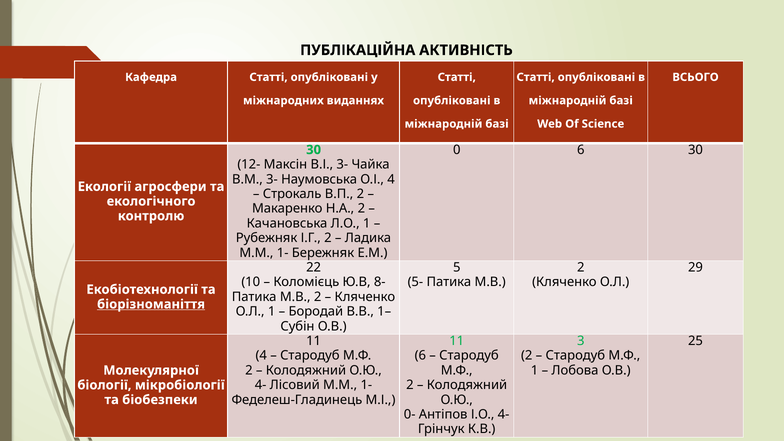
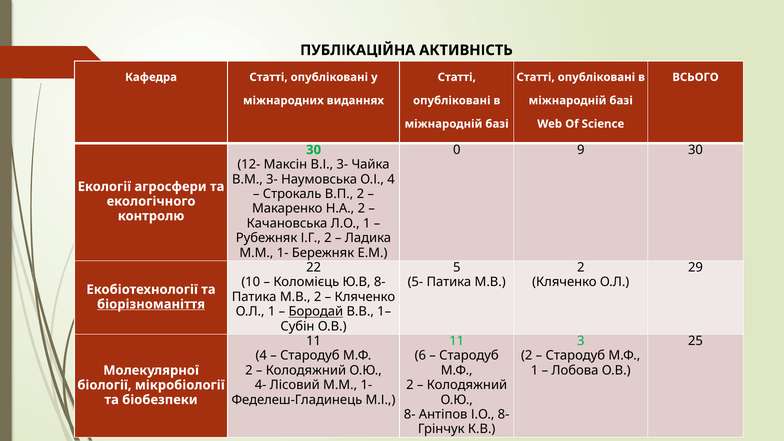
6: 6 -> 9 (581, 150)
Бородай underline: none -> present (316, 312)
0-: 0- -> 8- (410, 414)
І.О 4-: 4- -> 8- (504, 414)
